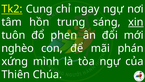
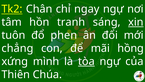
Cung: Cung -> Chân (39, 9)
trung: trung -> tranh (71, 22)
nghèo: nghèo -> chẳng (17, 48)
phán: phán -> hồng (131, 48)
tòa underline: none -> present (86, 61)
